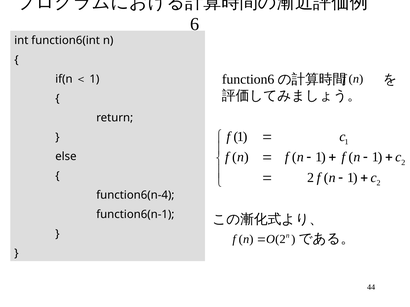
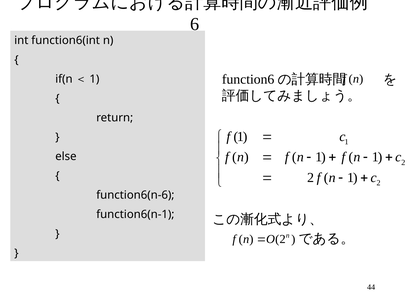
function6(n-4: function6(n-4 -> function6(n-6 (135, 195)
